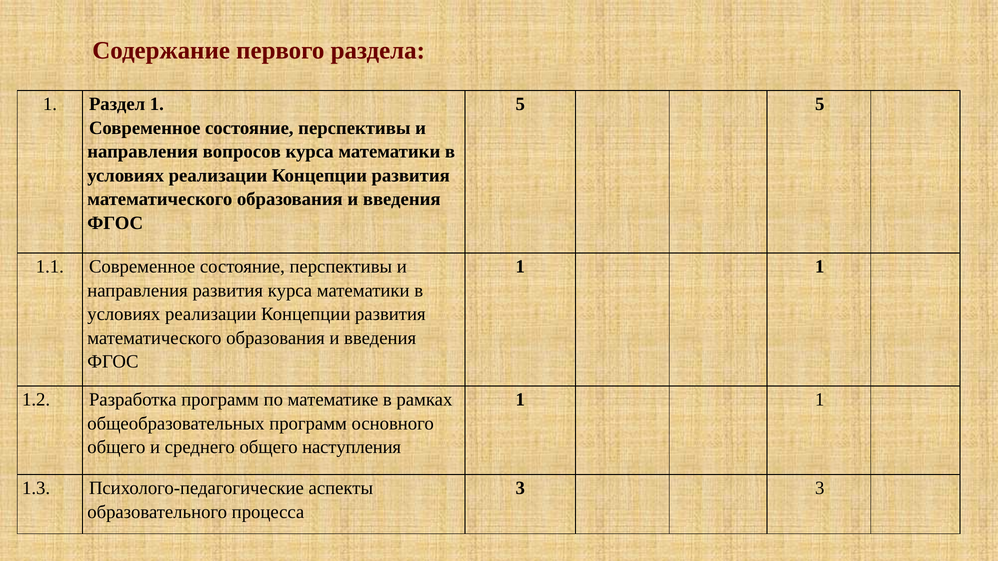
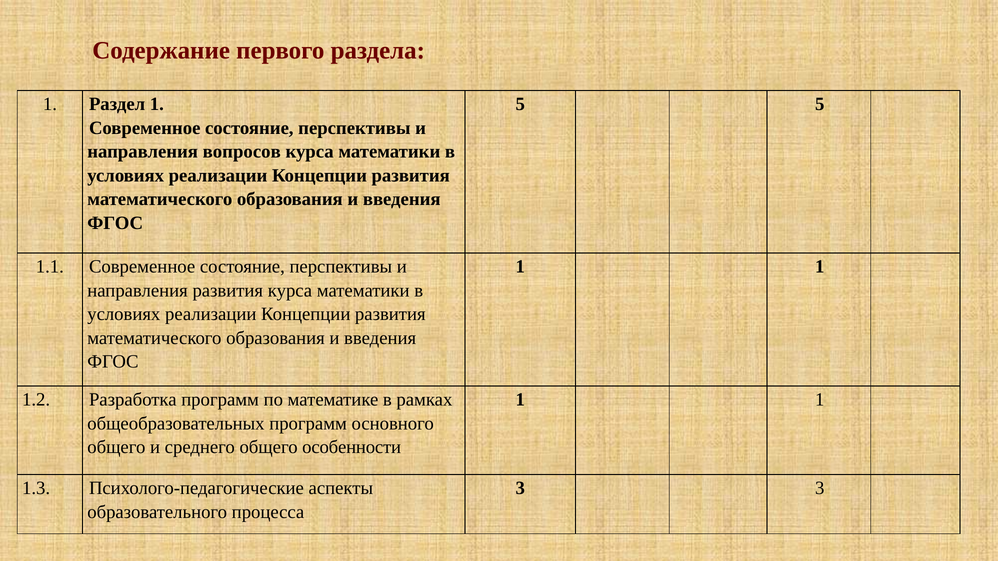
наступления: наступления -> особенности (352, 447)
